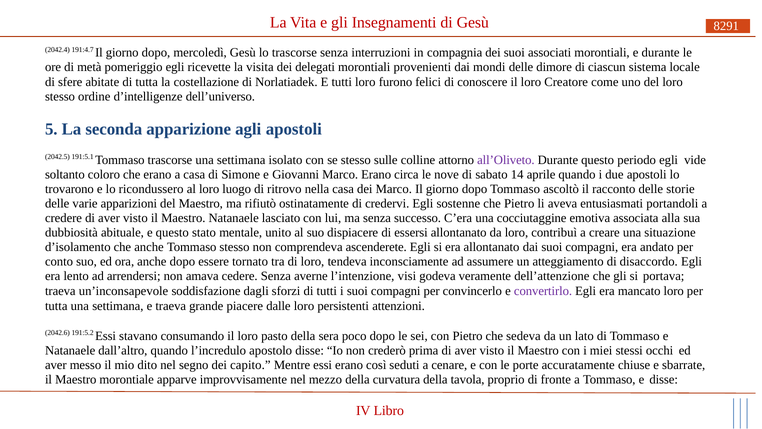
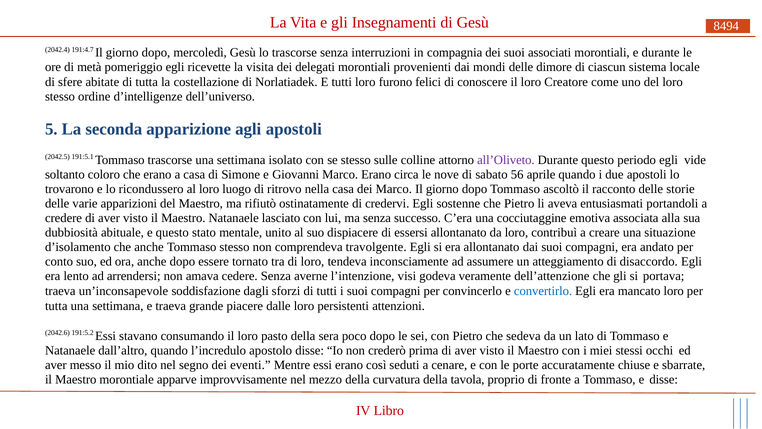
8291: 8291 -> 8494 (726, 26)
14: 14 -> 56 (517, 175)
ascenderete: ascenderete -> travolgente (376, 247)
convertirlo colour: purple -> blue (543, 291)
capito: capito -> eventi (250, 365)
